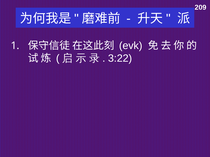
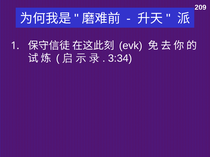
3:22: 3:22 -> 3:34 (120, 58)
